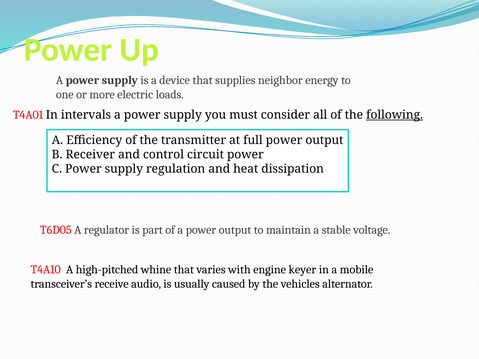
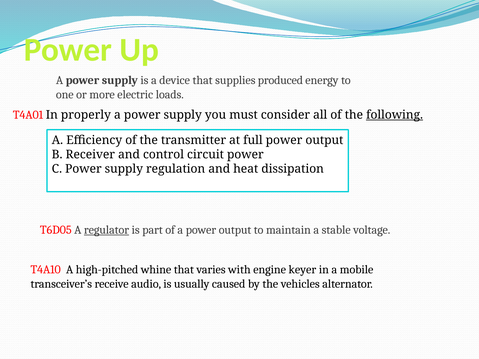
neighbor: neighbor -> produced (280, 80)
intervals: intervals -> properly (86, 115)
regulator underline: none -> present (107, 230)
